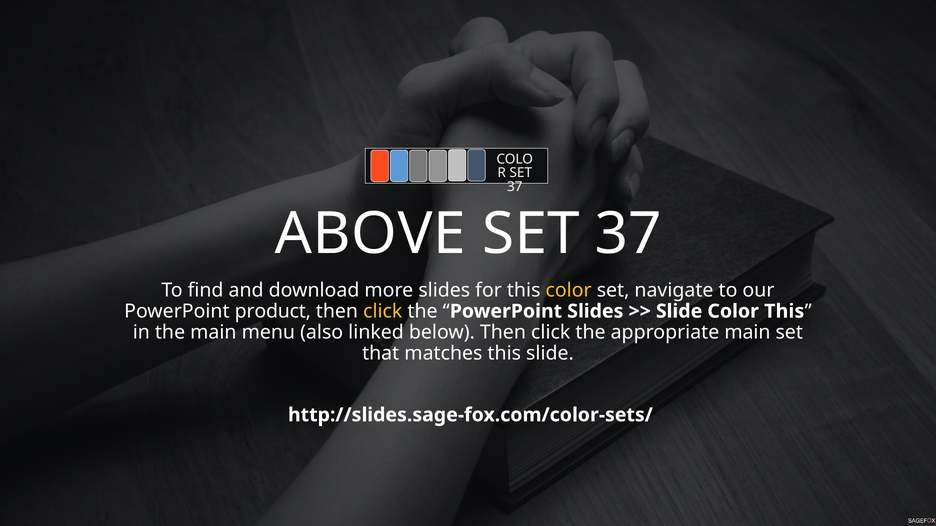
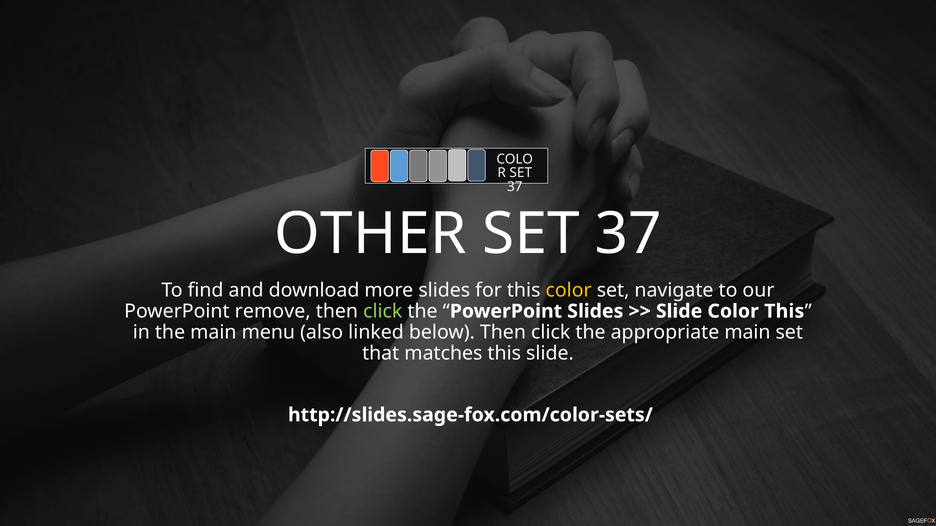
ABOVE: ABOVE -> OTHER (370, 234)
product: product -> remove (273, 312)
click colour: yellow -> light green (383, 312)
